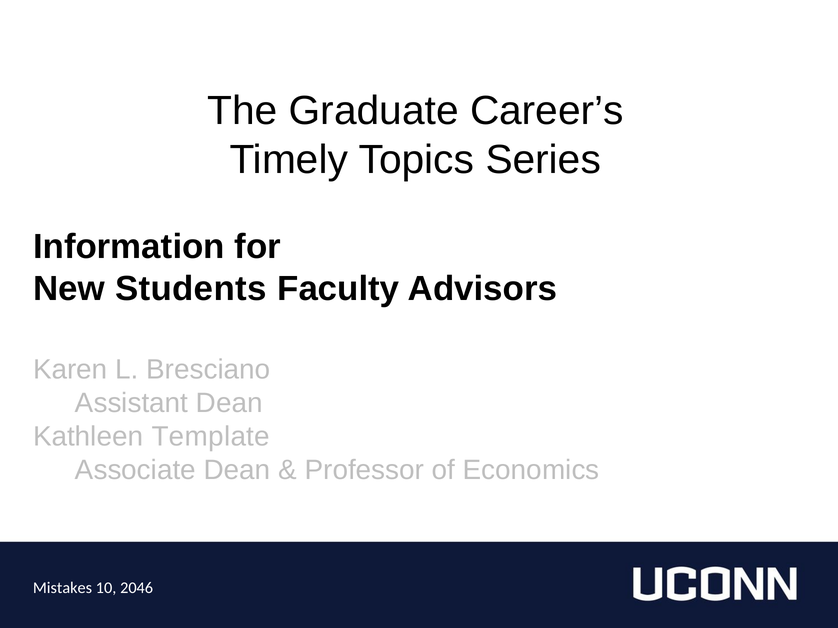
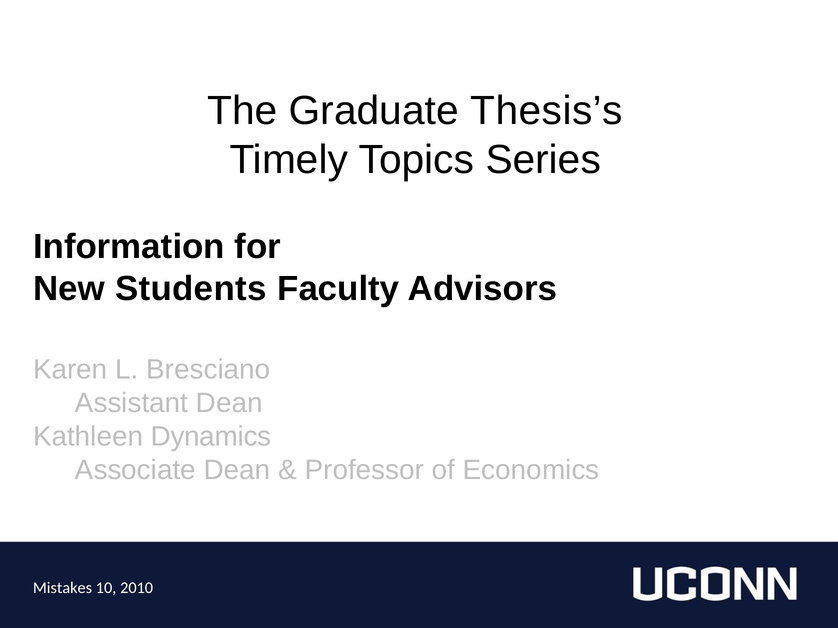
Career’s: Career’s -> Thesis’s (547, 111)
Template: Template -> Dynamics (211, 437)
2046: 2046 -> 2010 (137, 589)
